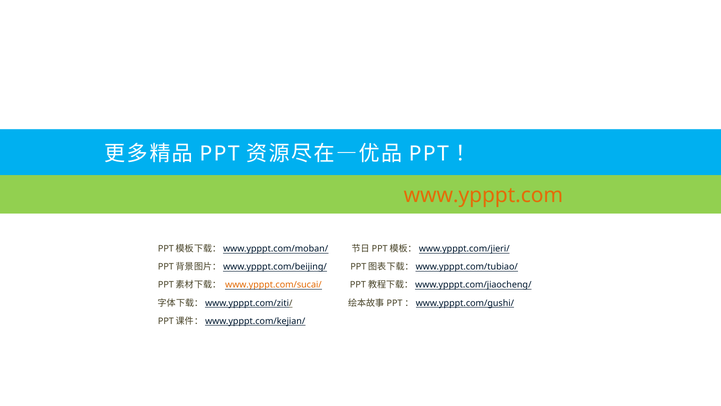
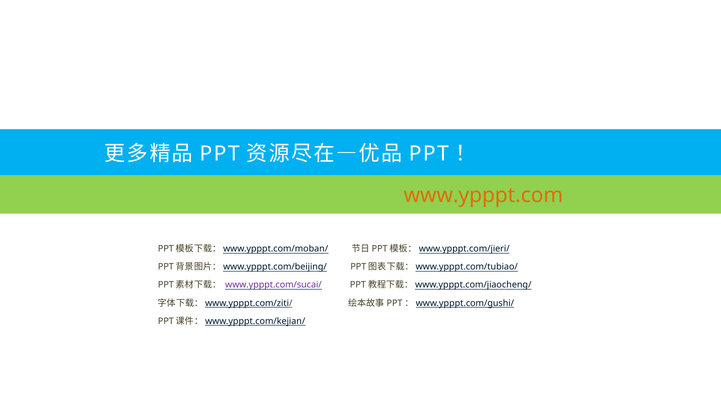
www.ypppt.com/sucai/ colour: orange -> purple (273, 285)
